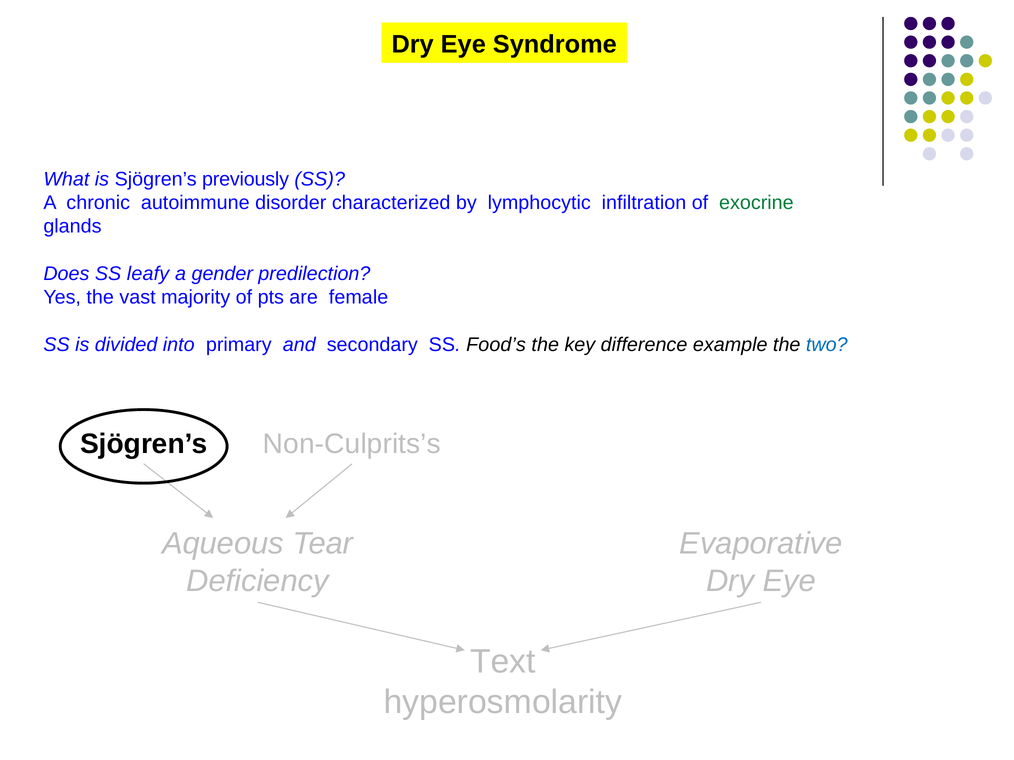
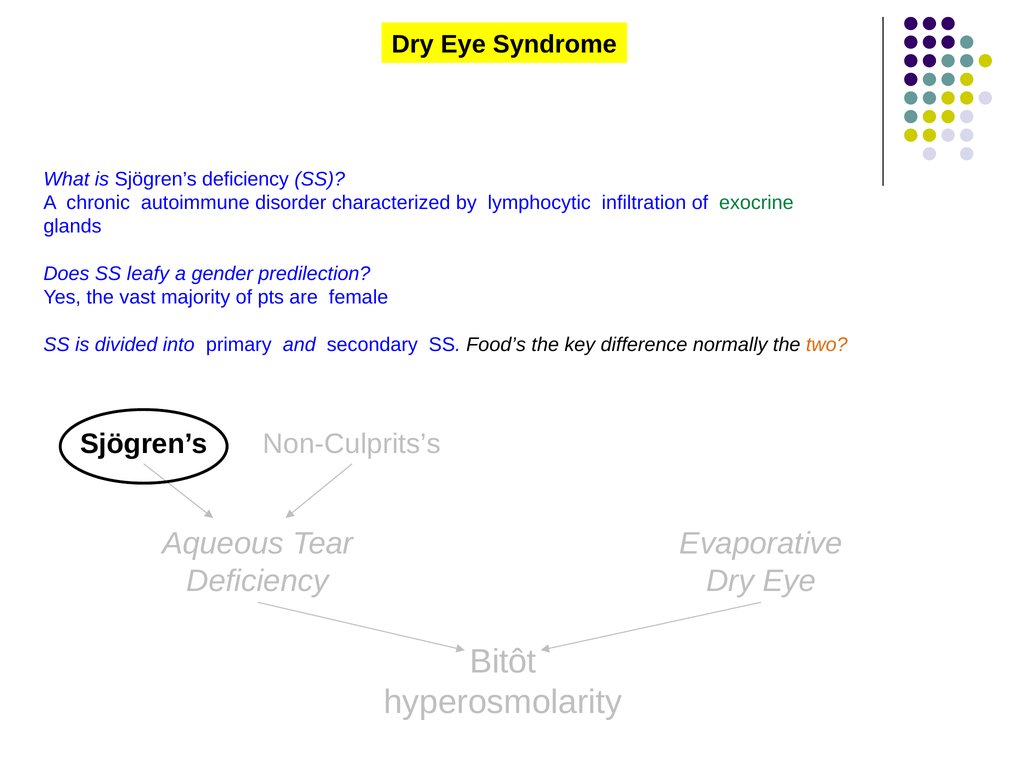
Sjögren’s previously: previously -> deficiency (245, 179)
example: example -> normally (730, 345)
two colour: blue -> orange (827, 345)
Text: Text -> Bitôt (503, 662)
